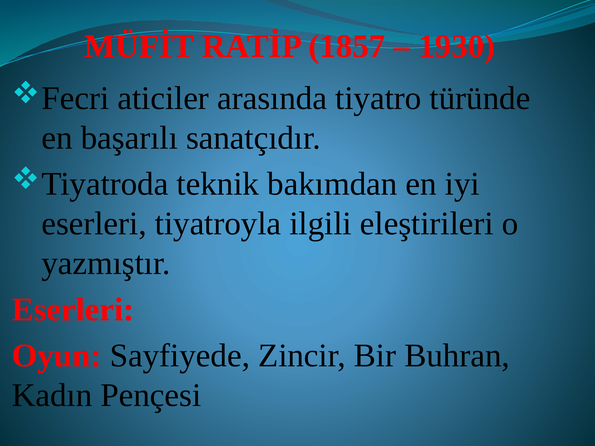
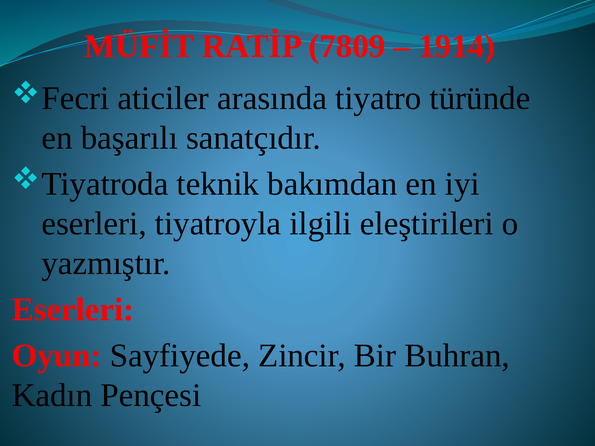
1857: 1857 -> 7809 (347, 46)
1930: 1930 -> 1914 (457, 46)
